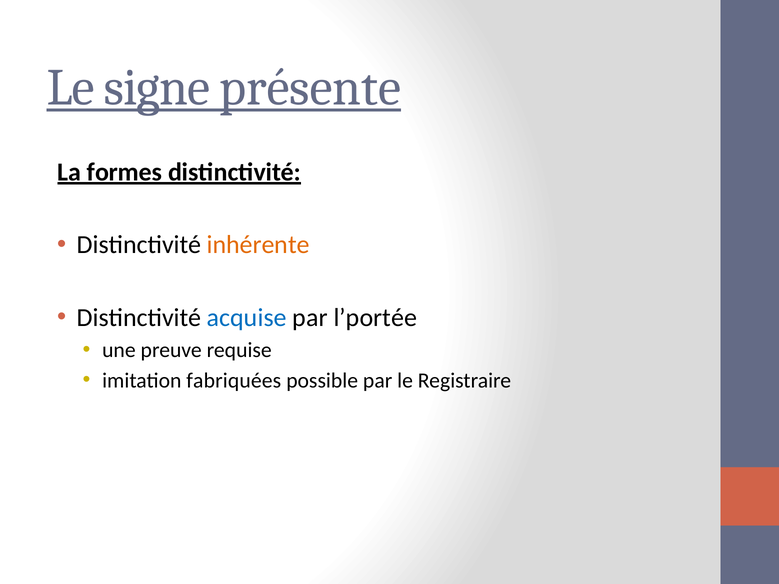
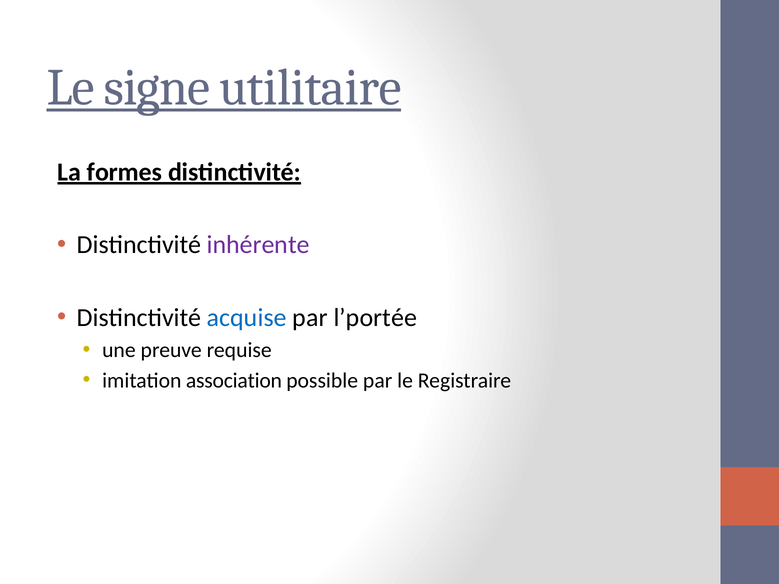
présente: présente -> utilitaire (310, 88)
inhérente colour: orange -> purple (258, 245)
fabriquées: fabriquées -> association (234, 381)
